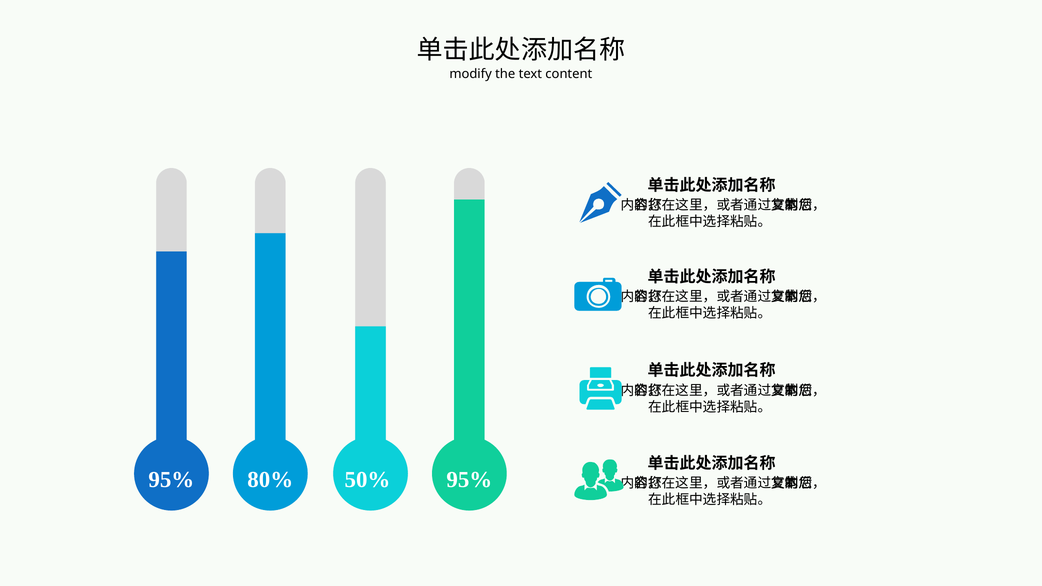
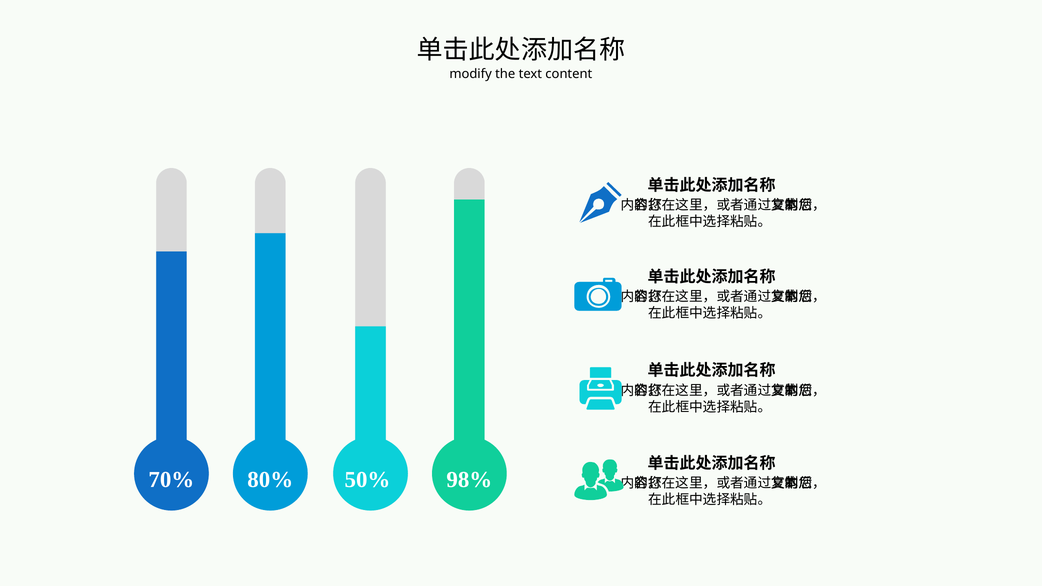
95%: 95% -> 70% (171, 480)
50% 95%: 95% -> 98% (469, 480)
